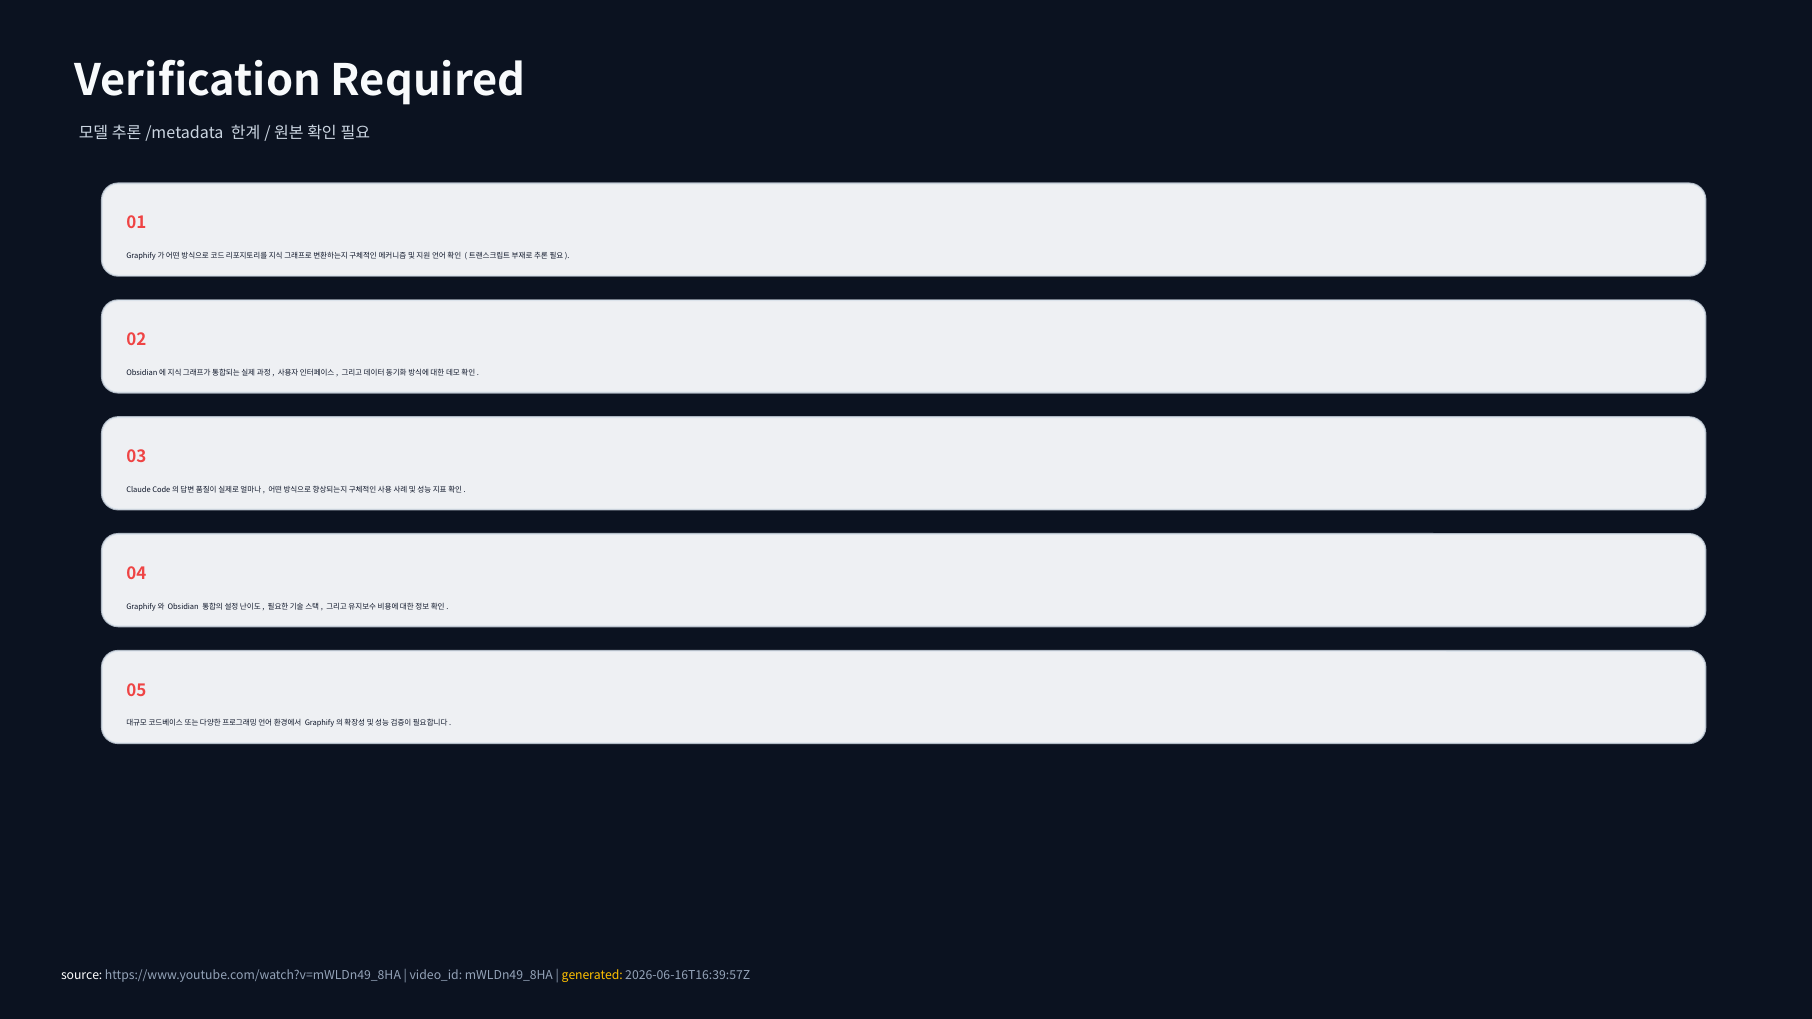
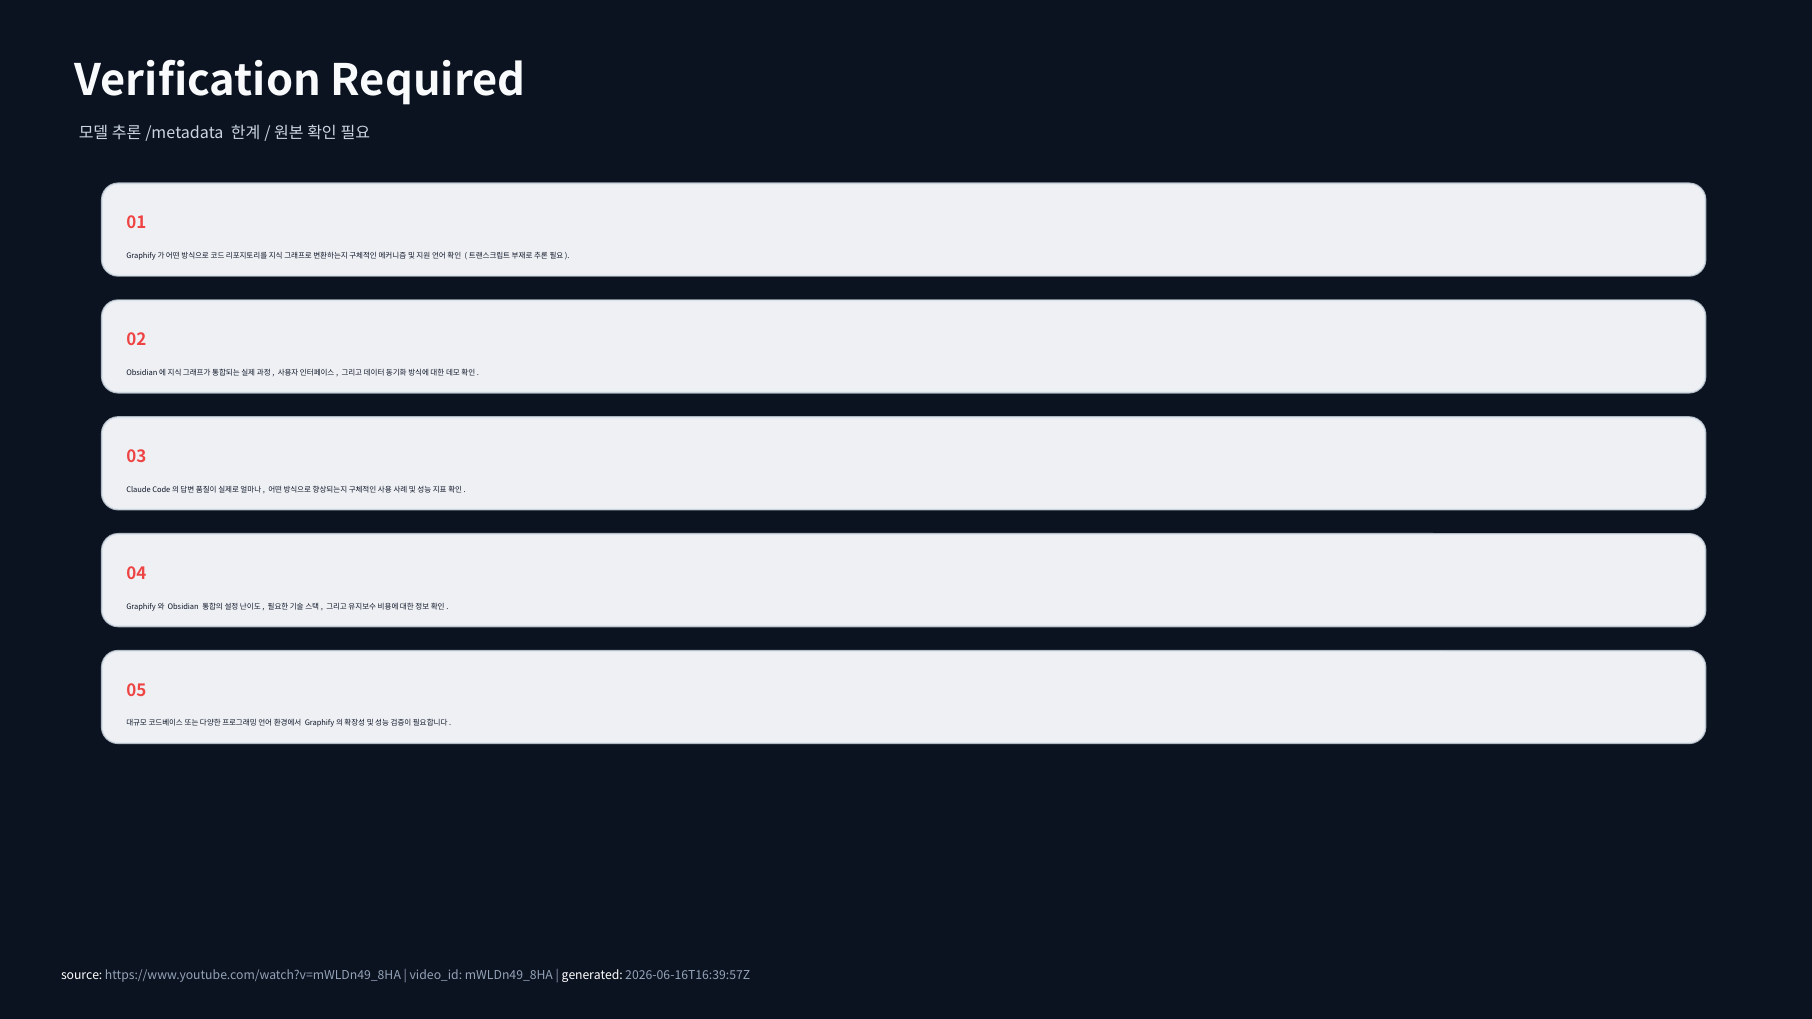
generated colour: yellow -> white (592, 976)
